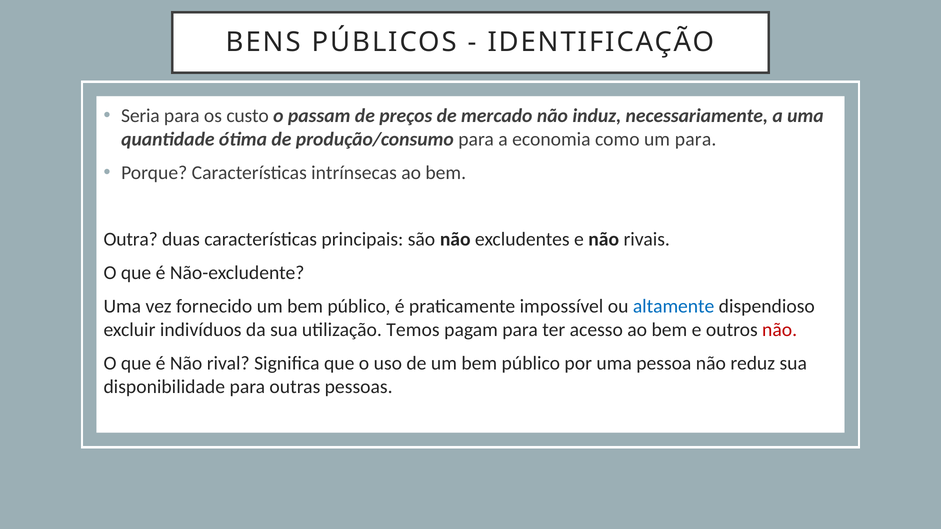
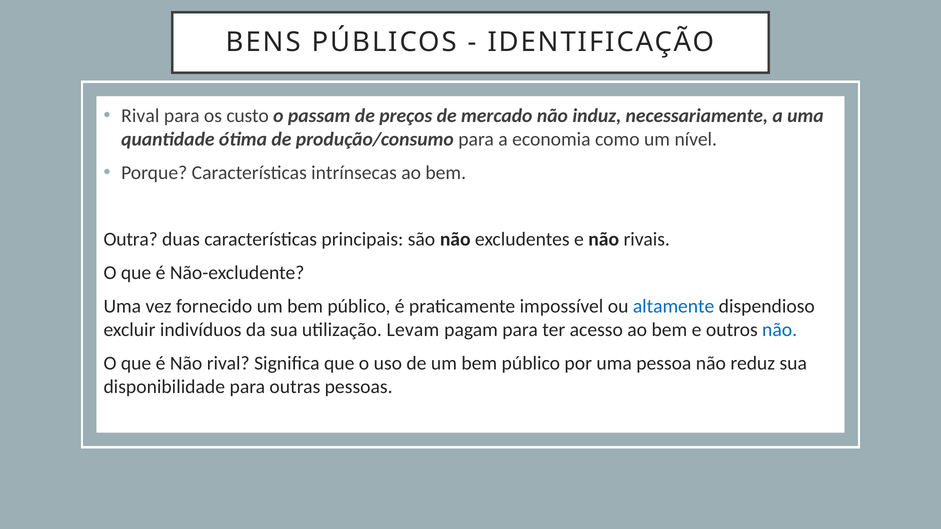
Seria: Seria -> Rival (140, 116)
um para: para -> nível (696, 139)
Temos: Temos -> Levam (413, 330)
não colour: red -> blue (780, 330)
